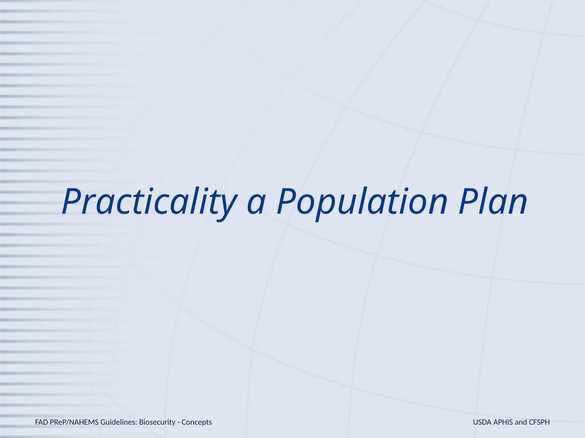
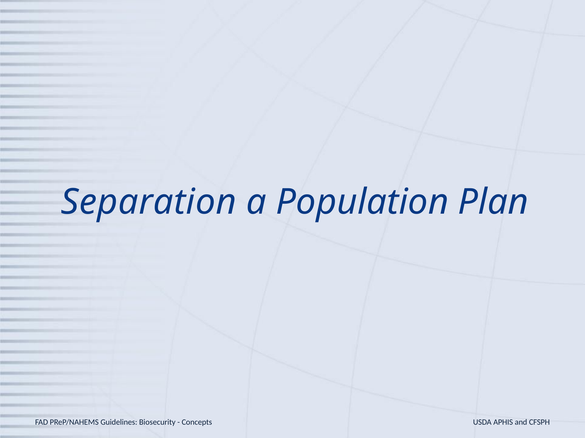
Practicality: Practicality -> Separation (149, 202)
